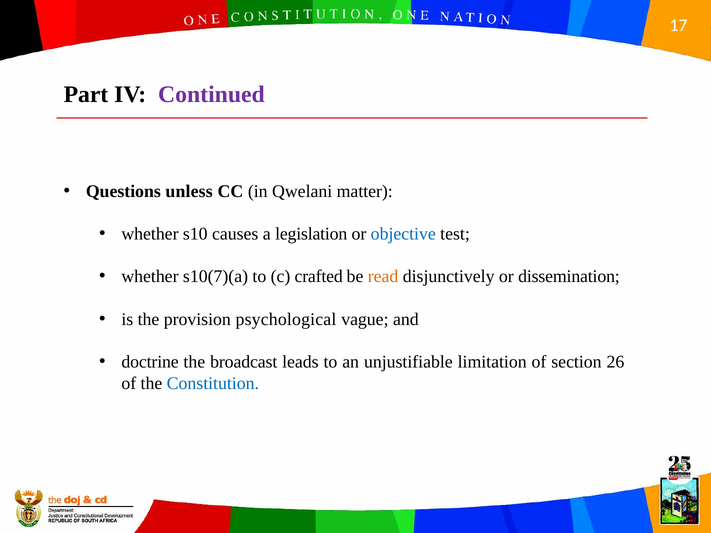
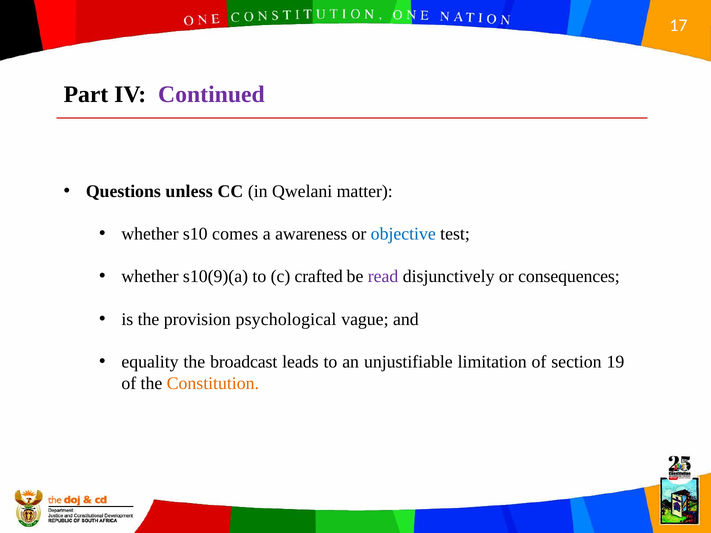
causes: causes -> comes (235, 234)
legislation: legislation -> awareness (311, 234)
s10(7)(a: s10(7)(a -> s10(9)(a (216, 277)
read colour: orange -> purple (383, 277)
dissemination: dissemination -> consequences (569, 277)
doctrine: doctrine -> equality (150, 362)
26: 26 -> 19 (615, 362)
Constitution colour: blue -> orange (213, 383)
